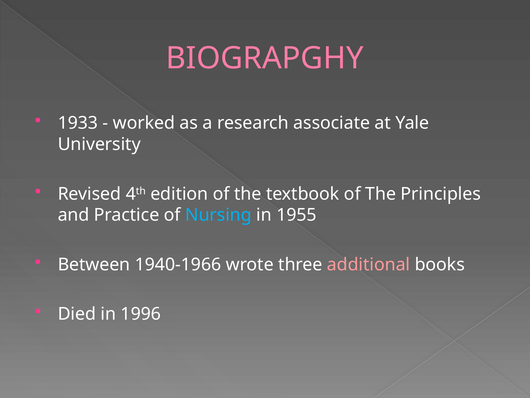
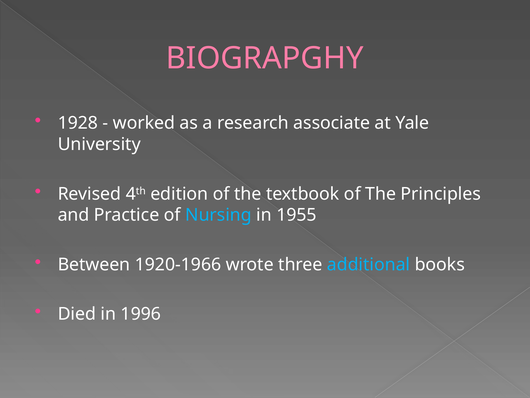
1933: 1933 -> 1928 (78, 123)
1940-1966: 1940-1966 -> 1920-1966 (178, 264)
additional colour: pink -> light blue (369, 264)
